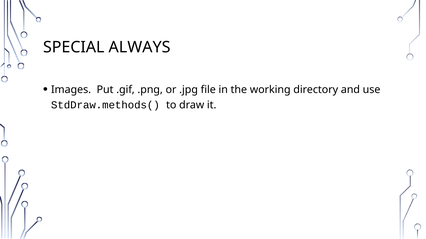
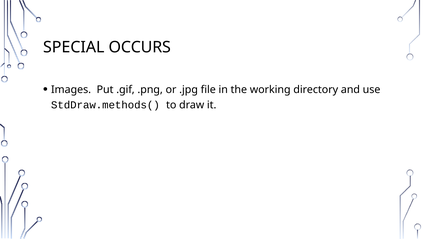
ALWAYS: ALWAYS -> OCCURS (140, 47)
